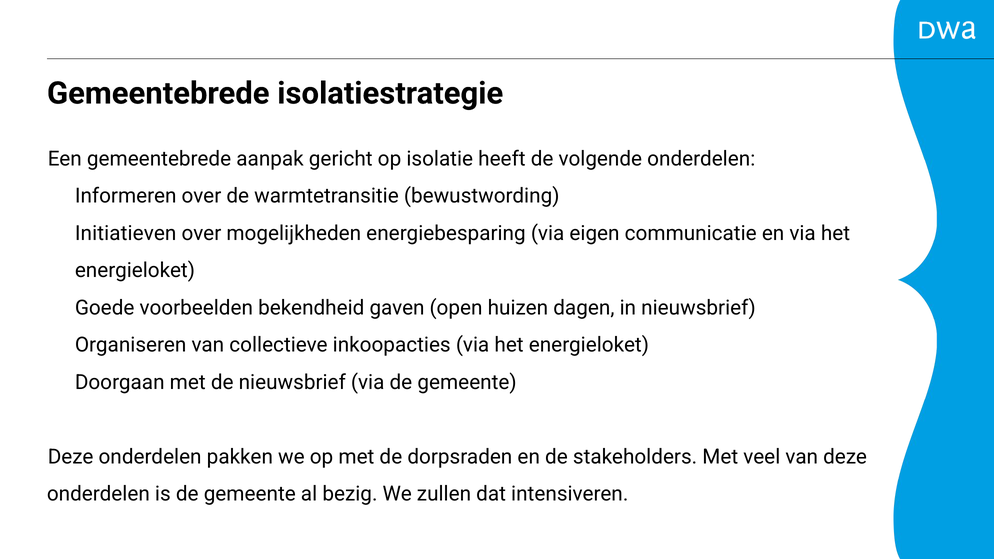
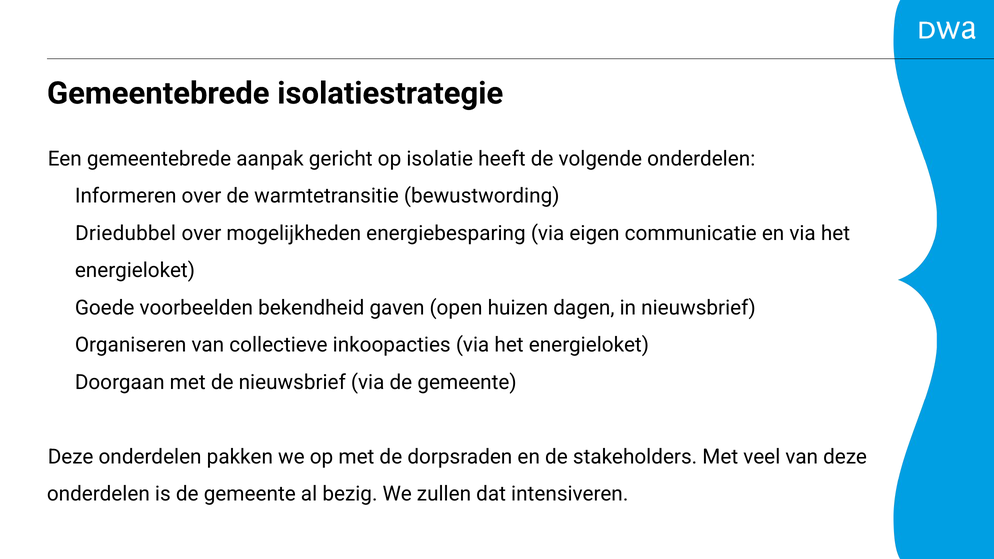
Initiatieven: Initiatieven -> Driedubbel (126, 233)
